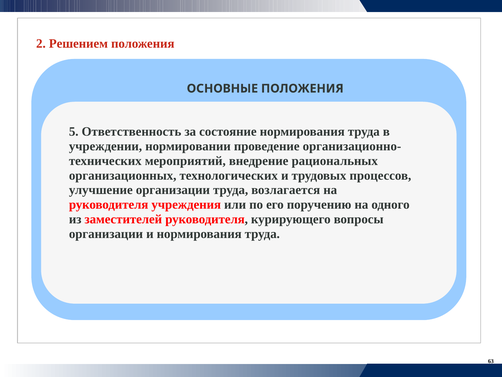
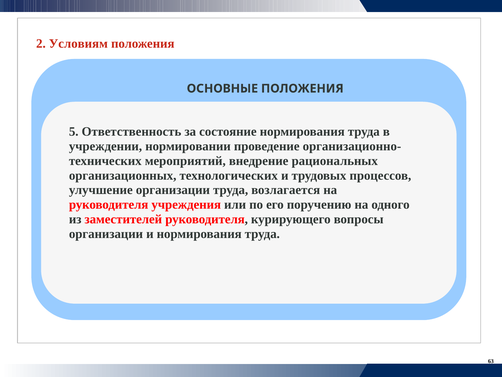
Решением: Решением -> Условиям (78, 43)
